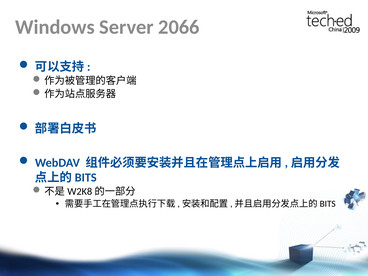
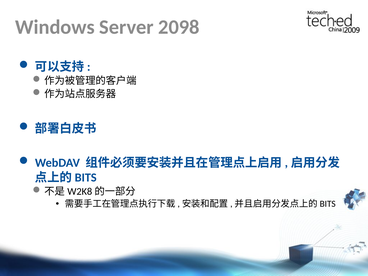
2066: 2066 -> 2098 (179, 27)
